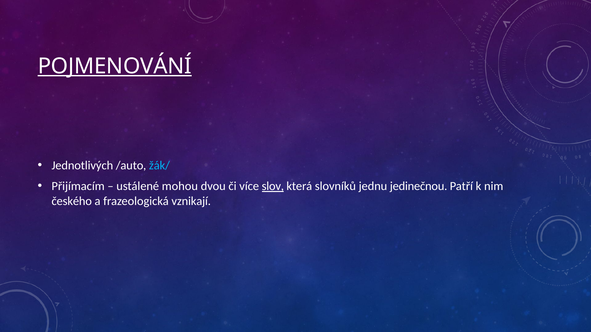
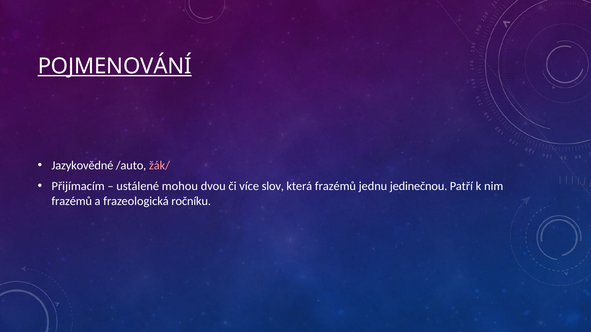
Jednotlivých: Jednotlivých -> Jazykovědné (82, 166)
žák/ colour: light blue -> pink (159, 166)
slov underline: present -> none (273, 186)
která slovníků: slovníků -> frazémů (335, 186)
českého: českého -> frazémů (72, 201)
vznikají: vznikají -> ročníku (191, 201)
